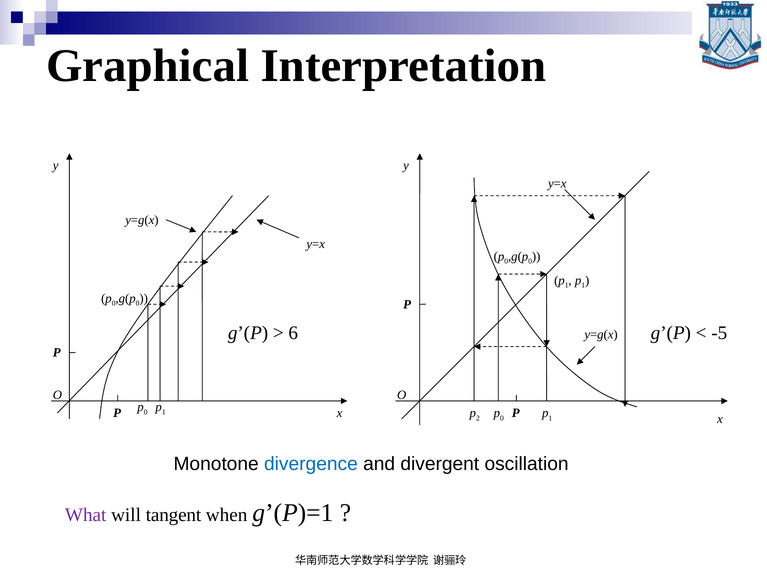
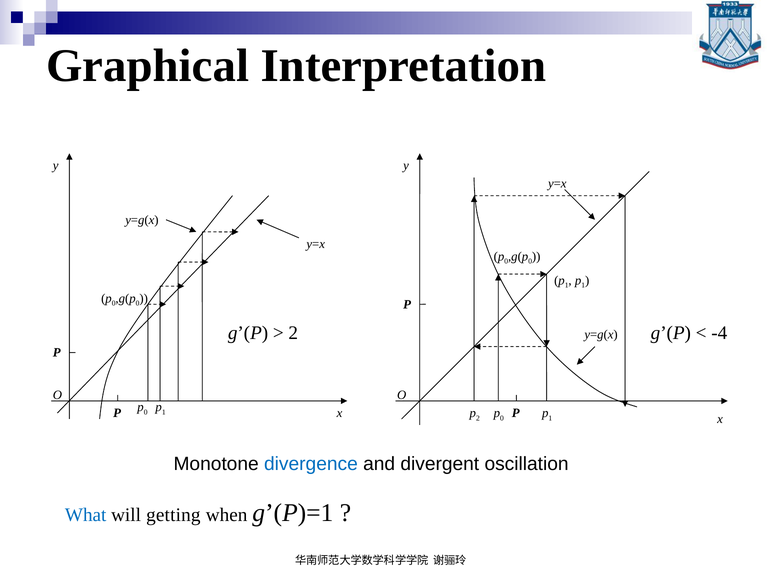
6: 6 -> 2 (293, 333)
-5: -5 -> -4 (719, 333)
What colour: purple -> blue (86, 515)
tangent: tangent -> getting (173, 515)
